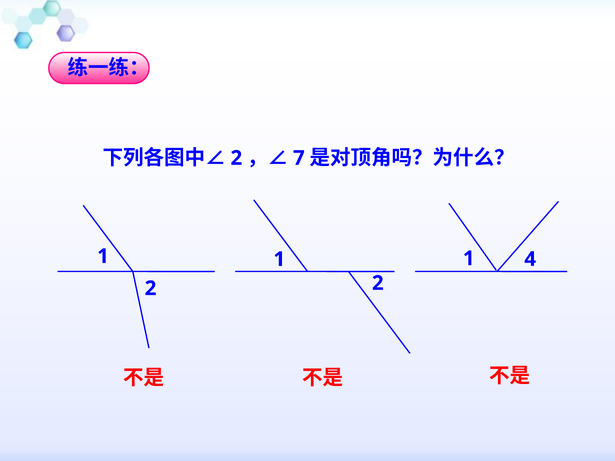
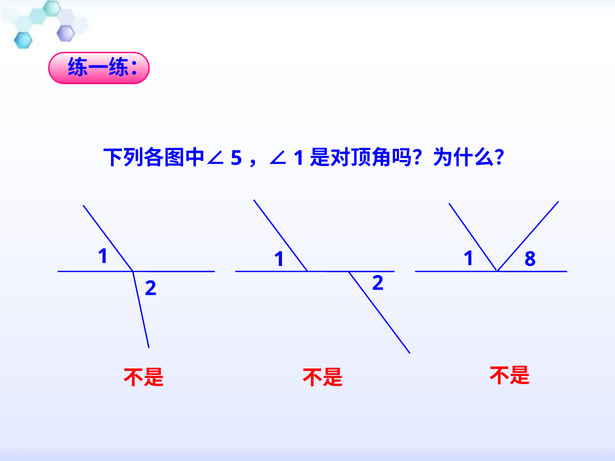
2: 2 -> 5 (236, 158)
7: 7 -> 1 (299, 158)
4: 4 -> 8 (530, 259)
